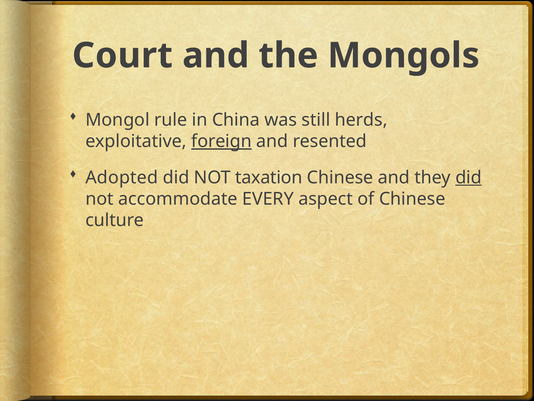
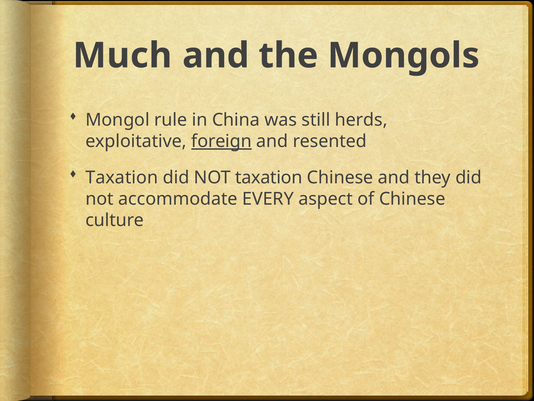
Court: Court -> Much (122, 56)
Adopted: Adopted -> Taxation (122, 177)
did underline: present -> none (469, 177)
